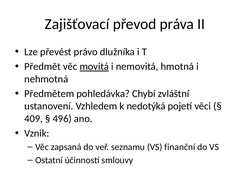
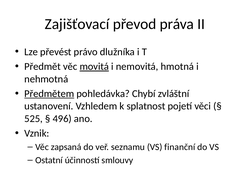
Předmětem underline: none -> present (49, 94)
nedotýká: nedotýká -> splatnost (146, 106)
409: 409 -> 525 (34, 119)
